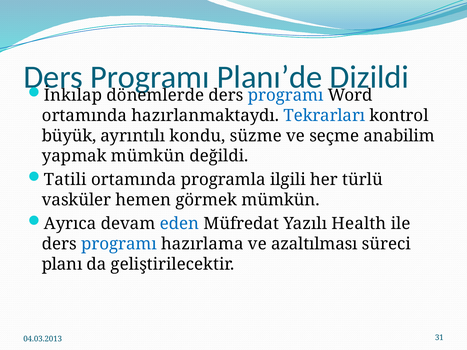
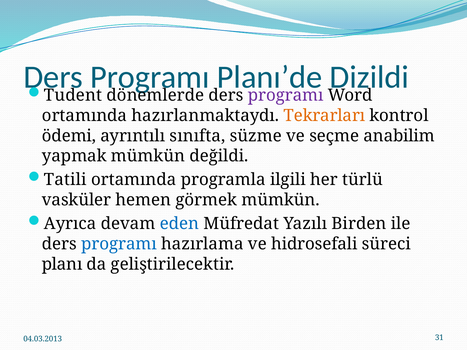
İnkılap: İnkılap -> Tudent (73, 95)
programı colour: blue -> purple (286, 95)
Tekrarları colour: blue -> orange (324, 116)
büyük: büyük -> ödemi (69, 136)
kondu: kondu -> sınıfta (198, 136)
Health: Health -> Birden (359, 224)
azaltılması: azaltılması -> hidrosefali (314, 244)
